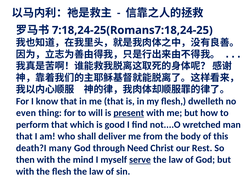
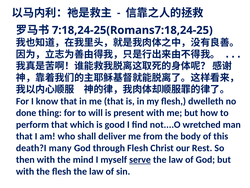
even: even -> done (26, 113)
present underline: present -> none (129, 113)
through Need: Need -> Flesh (138, 148)
